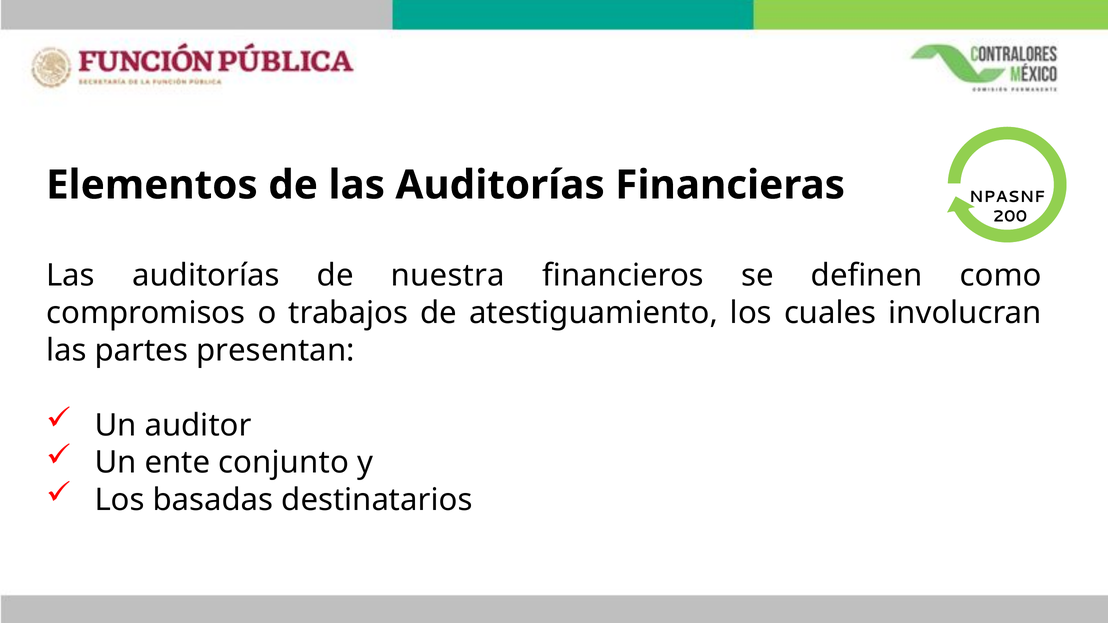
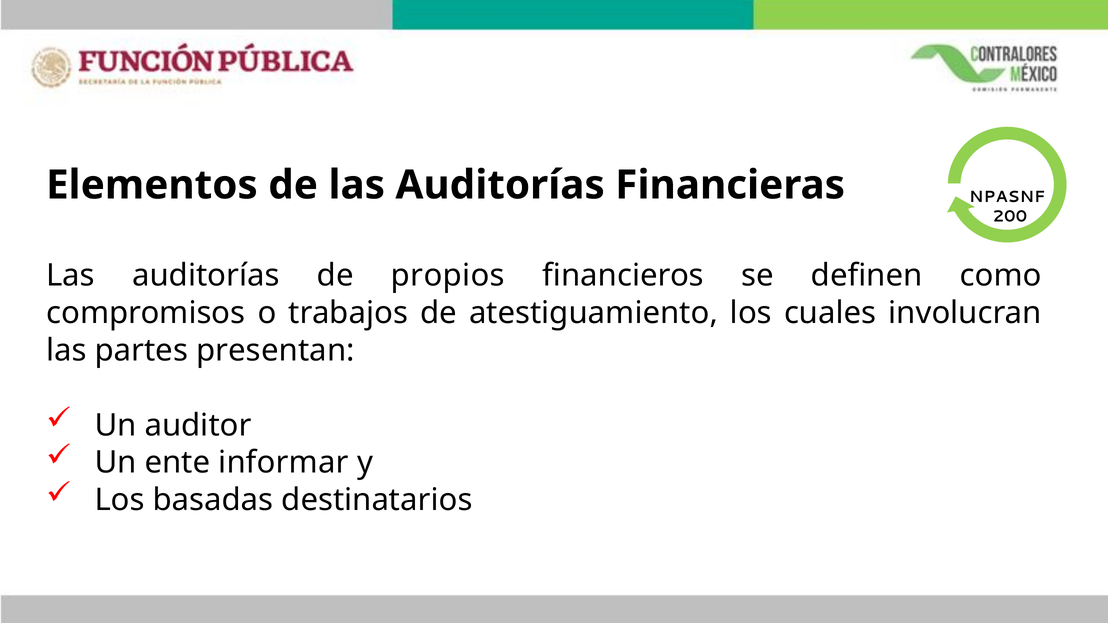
nuestra: nuestra -> propios (448, 276)
conjunto: conjunto -> informar (284, 463)
